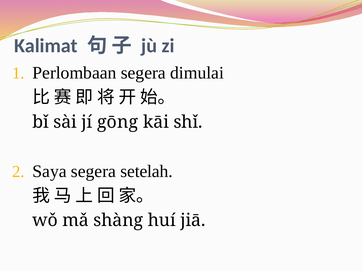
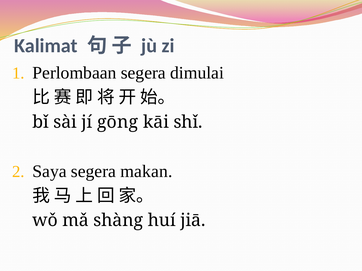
setelah: setelah -> makan (146, 172)
